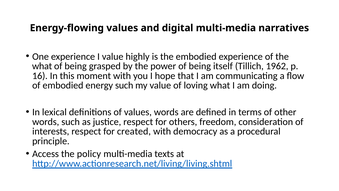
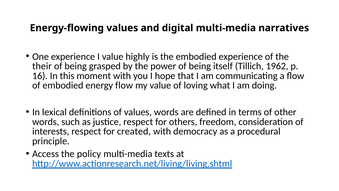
what: what -> their (42, 66)
energy such: such -> flow (124, 85)
